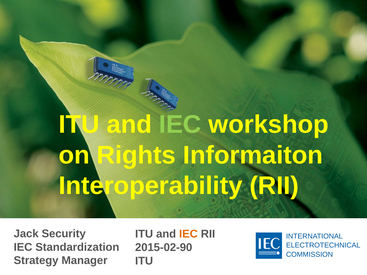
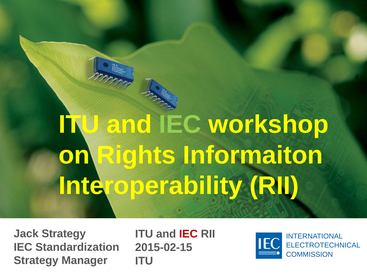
Jack Security: Security -> Strategy (64, 234)
IEC colour: orange -> red (188, 234)
2015-02-90: 2015-02-90 -> 2015-02-15 (164, 248)
